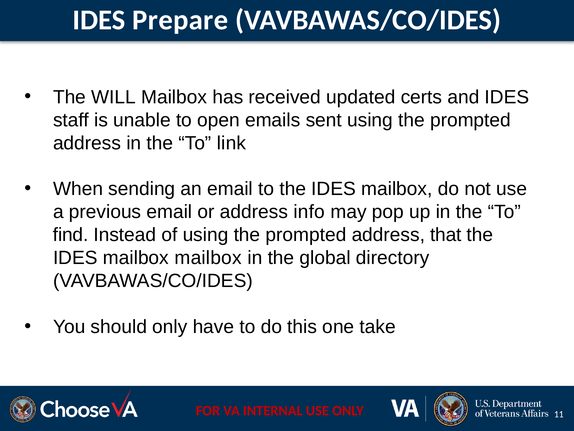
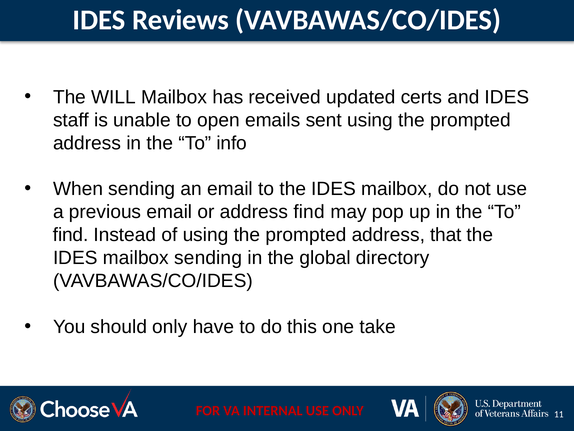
Prepare: Prepare -> Reviews (180, 20)
link: link -> info (232, 143)
address info: info -> find (309, 212)
mailbox mailbox: mailbox -> sending (208, 258)
